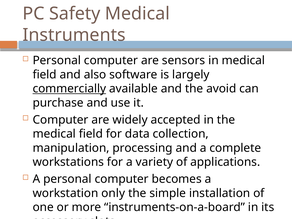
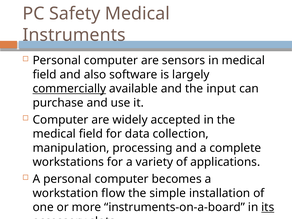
avoid: avoid -> input (221, 89)
only: only -> flow (113, 193)
its underline: none -> present (268, 207)
